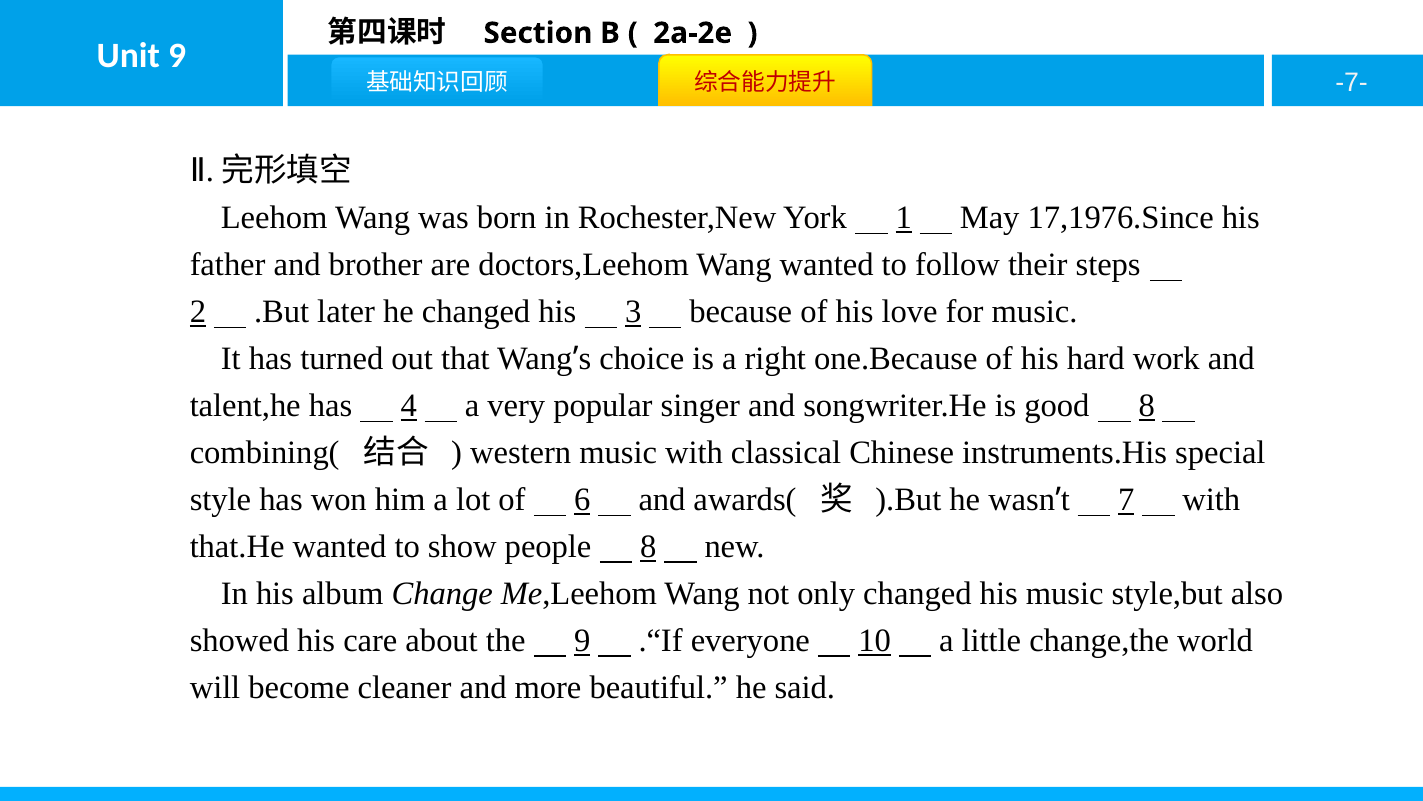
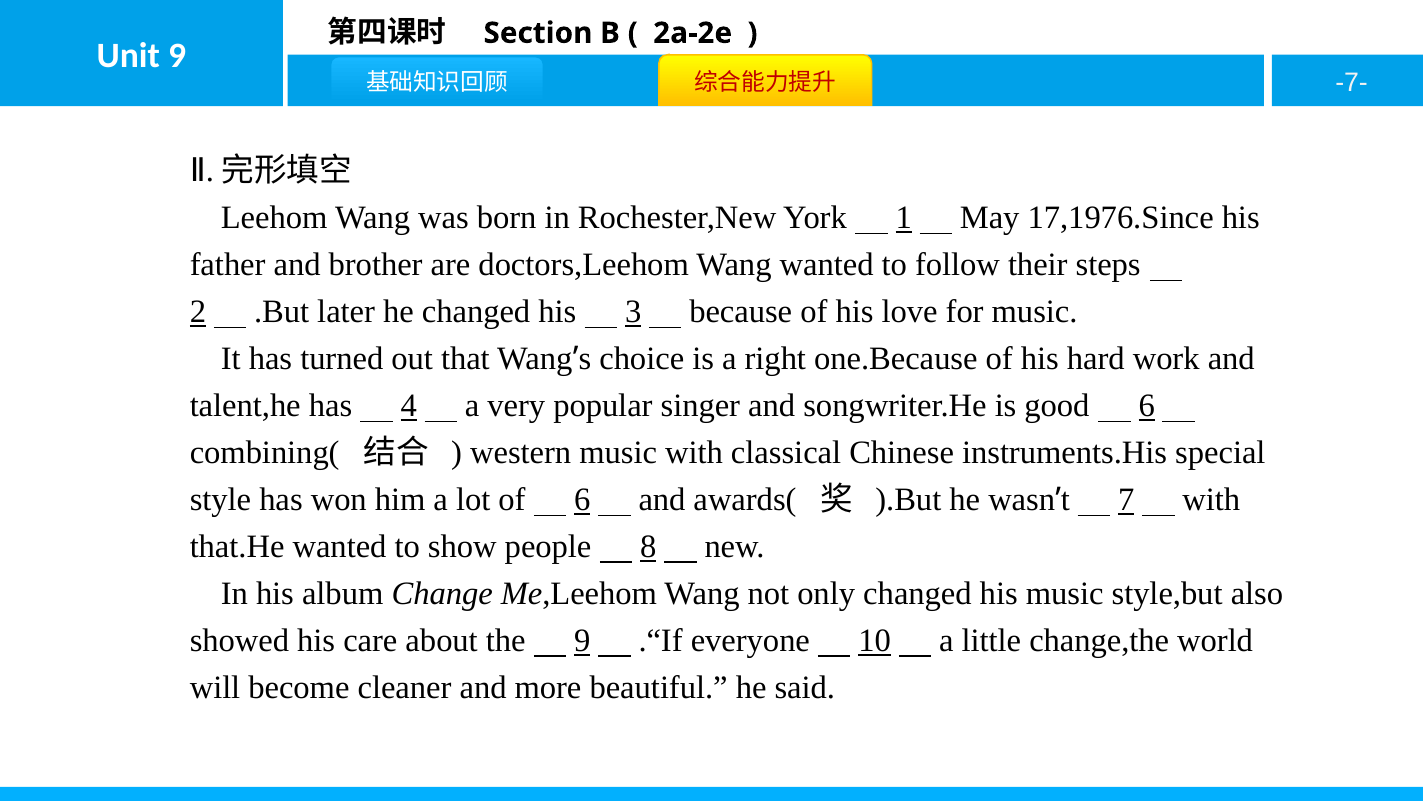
good 8: 8 -> 6 (1147, 405)
